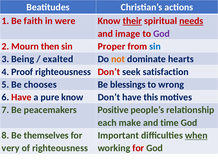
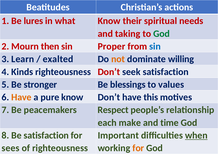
faith: faith -> lures (33, 21)
were: were -> what (65, 21)
their underline: present -> none (132, 21)
needs underline: present -> none (191, 21)
image: image -> taking (128, 34)
God colour: purple -> green (162, 34)
Being: Being -> Learn (23, 59)
hearts: hearts -> willing (181, 59)
Proof: Proof -> Kinds (22, 72)
chooses: chooses -> stronger (40, 84)
wrong: wrong -> values (171, 84)
Have colour: red -> orange (21, 97)
Positive: Positive -> Respect (113, 110)
Be themselves: themselves -> satisfaction (46, 135)
very: very -> sees (11, 148)
for colour: red -> orange (138, 148)
